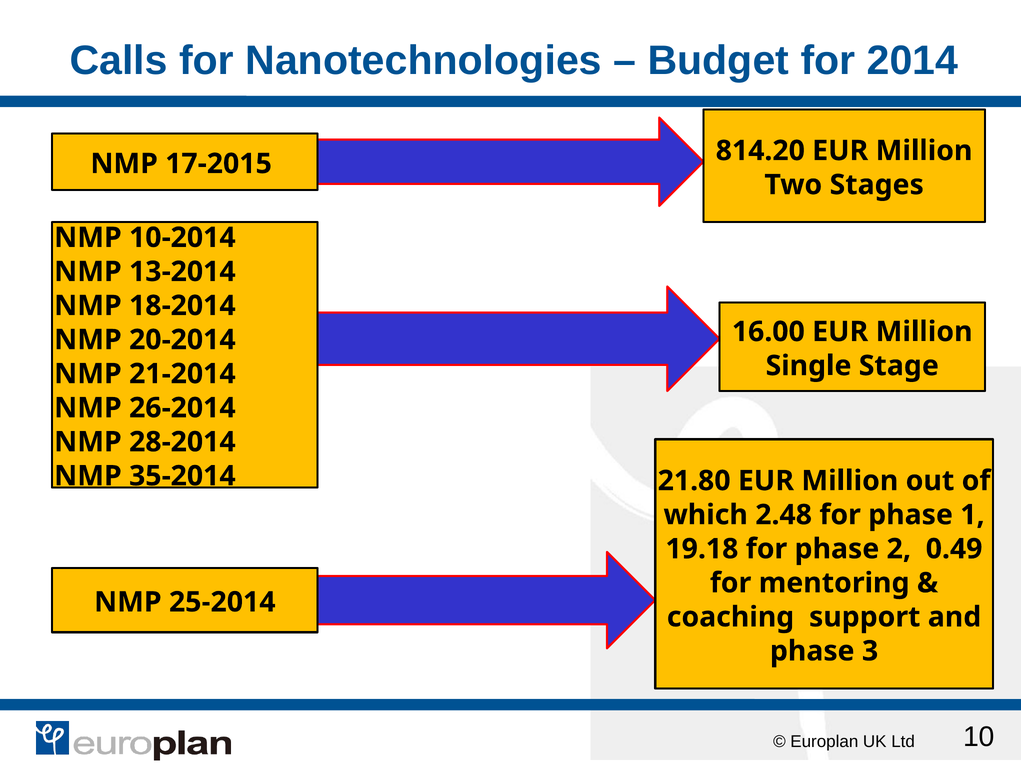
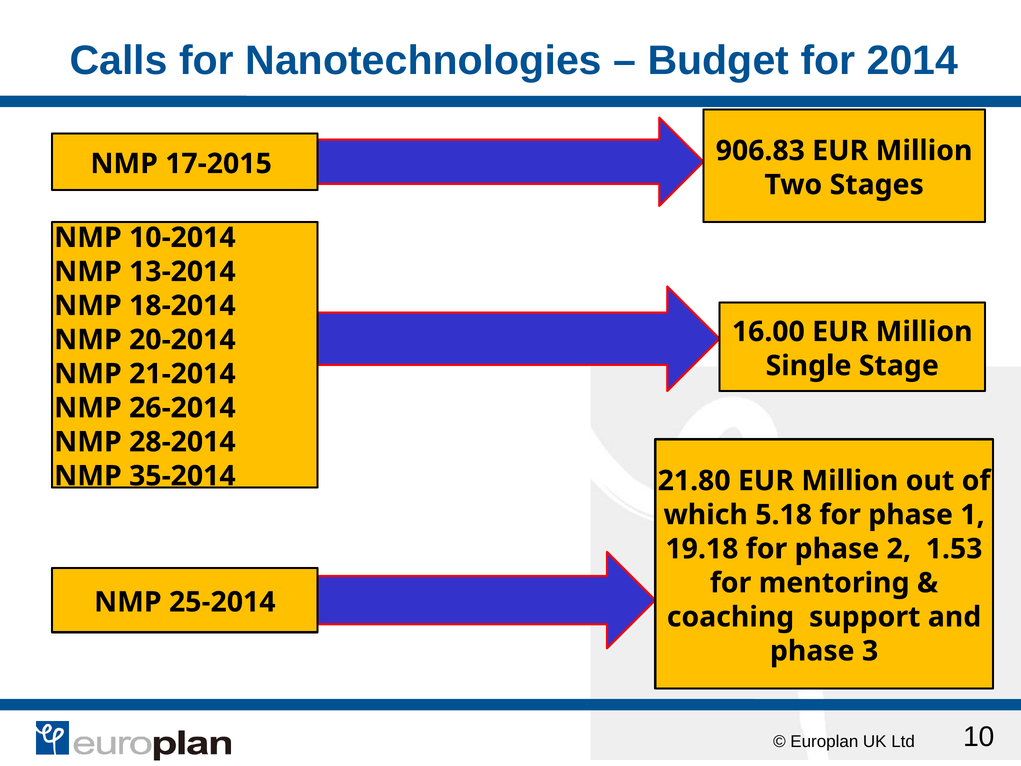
814.20: 814.20 -> 906.83 (760, 151)
2.48: 2.48 -> 5.18 (784, 515)
0.49: 0.49 -> 1.53 (954, 549)
